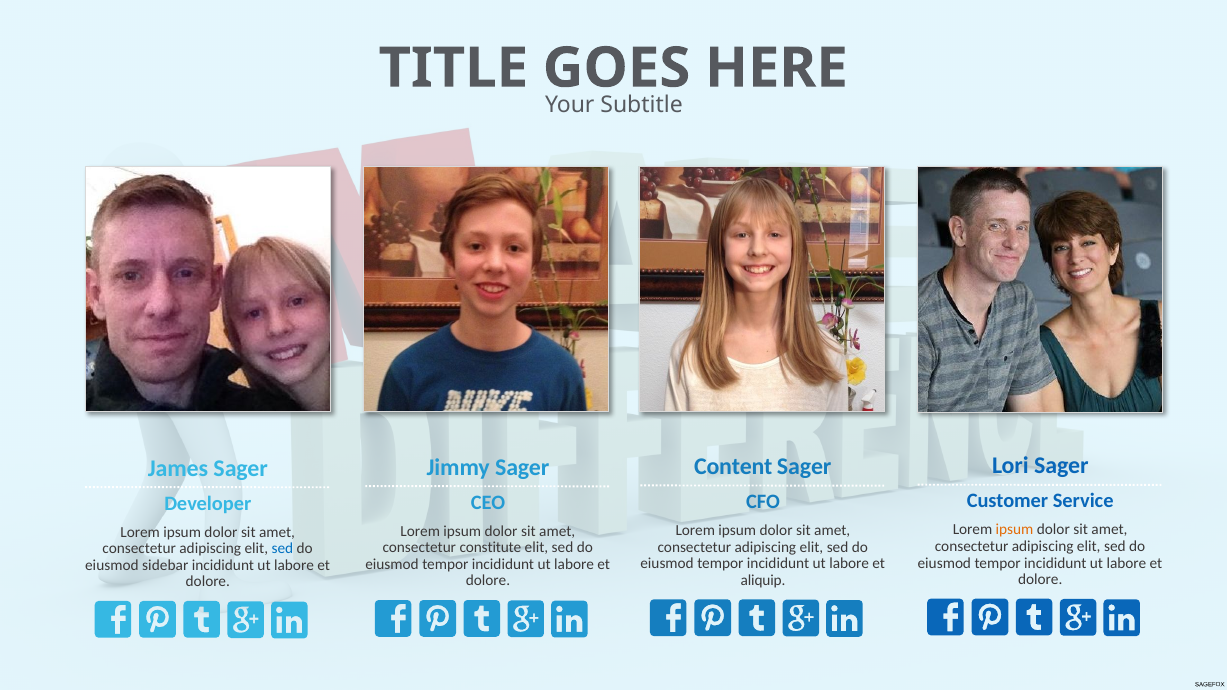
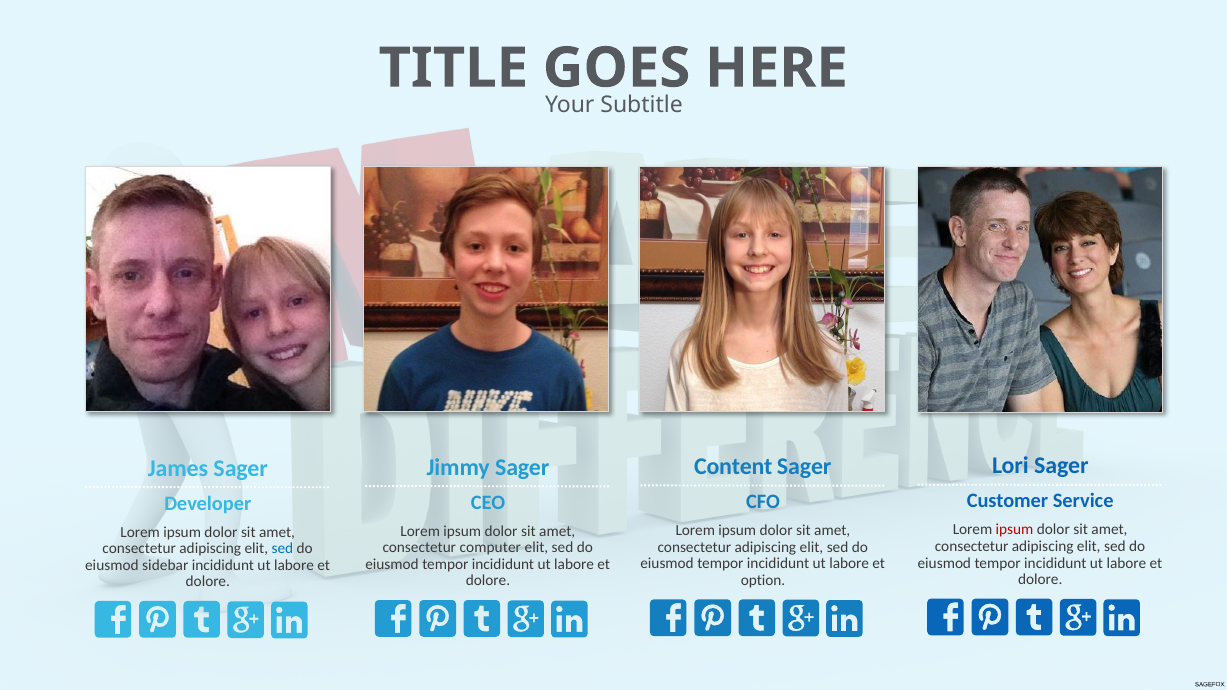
ipsum colour: orange -> red (1015, 530)
constitute: constitute -> computer (490, 548)
aliquip: aliquip -> option (763, 580)
